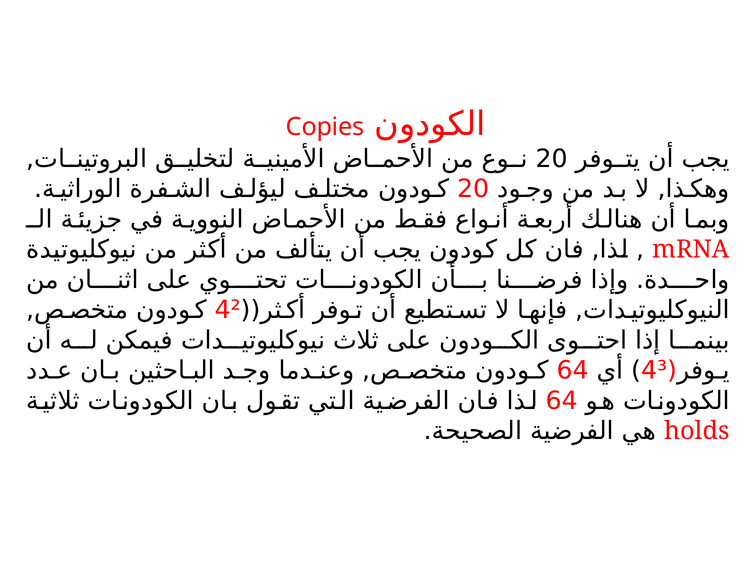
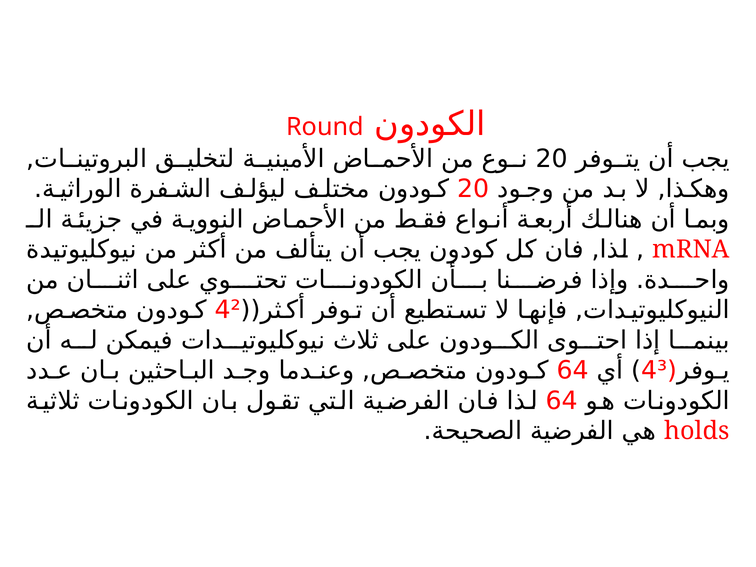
Copies: Copies -> Round (325, 127)
